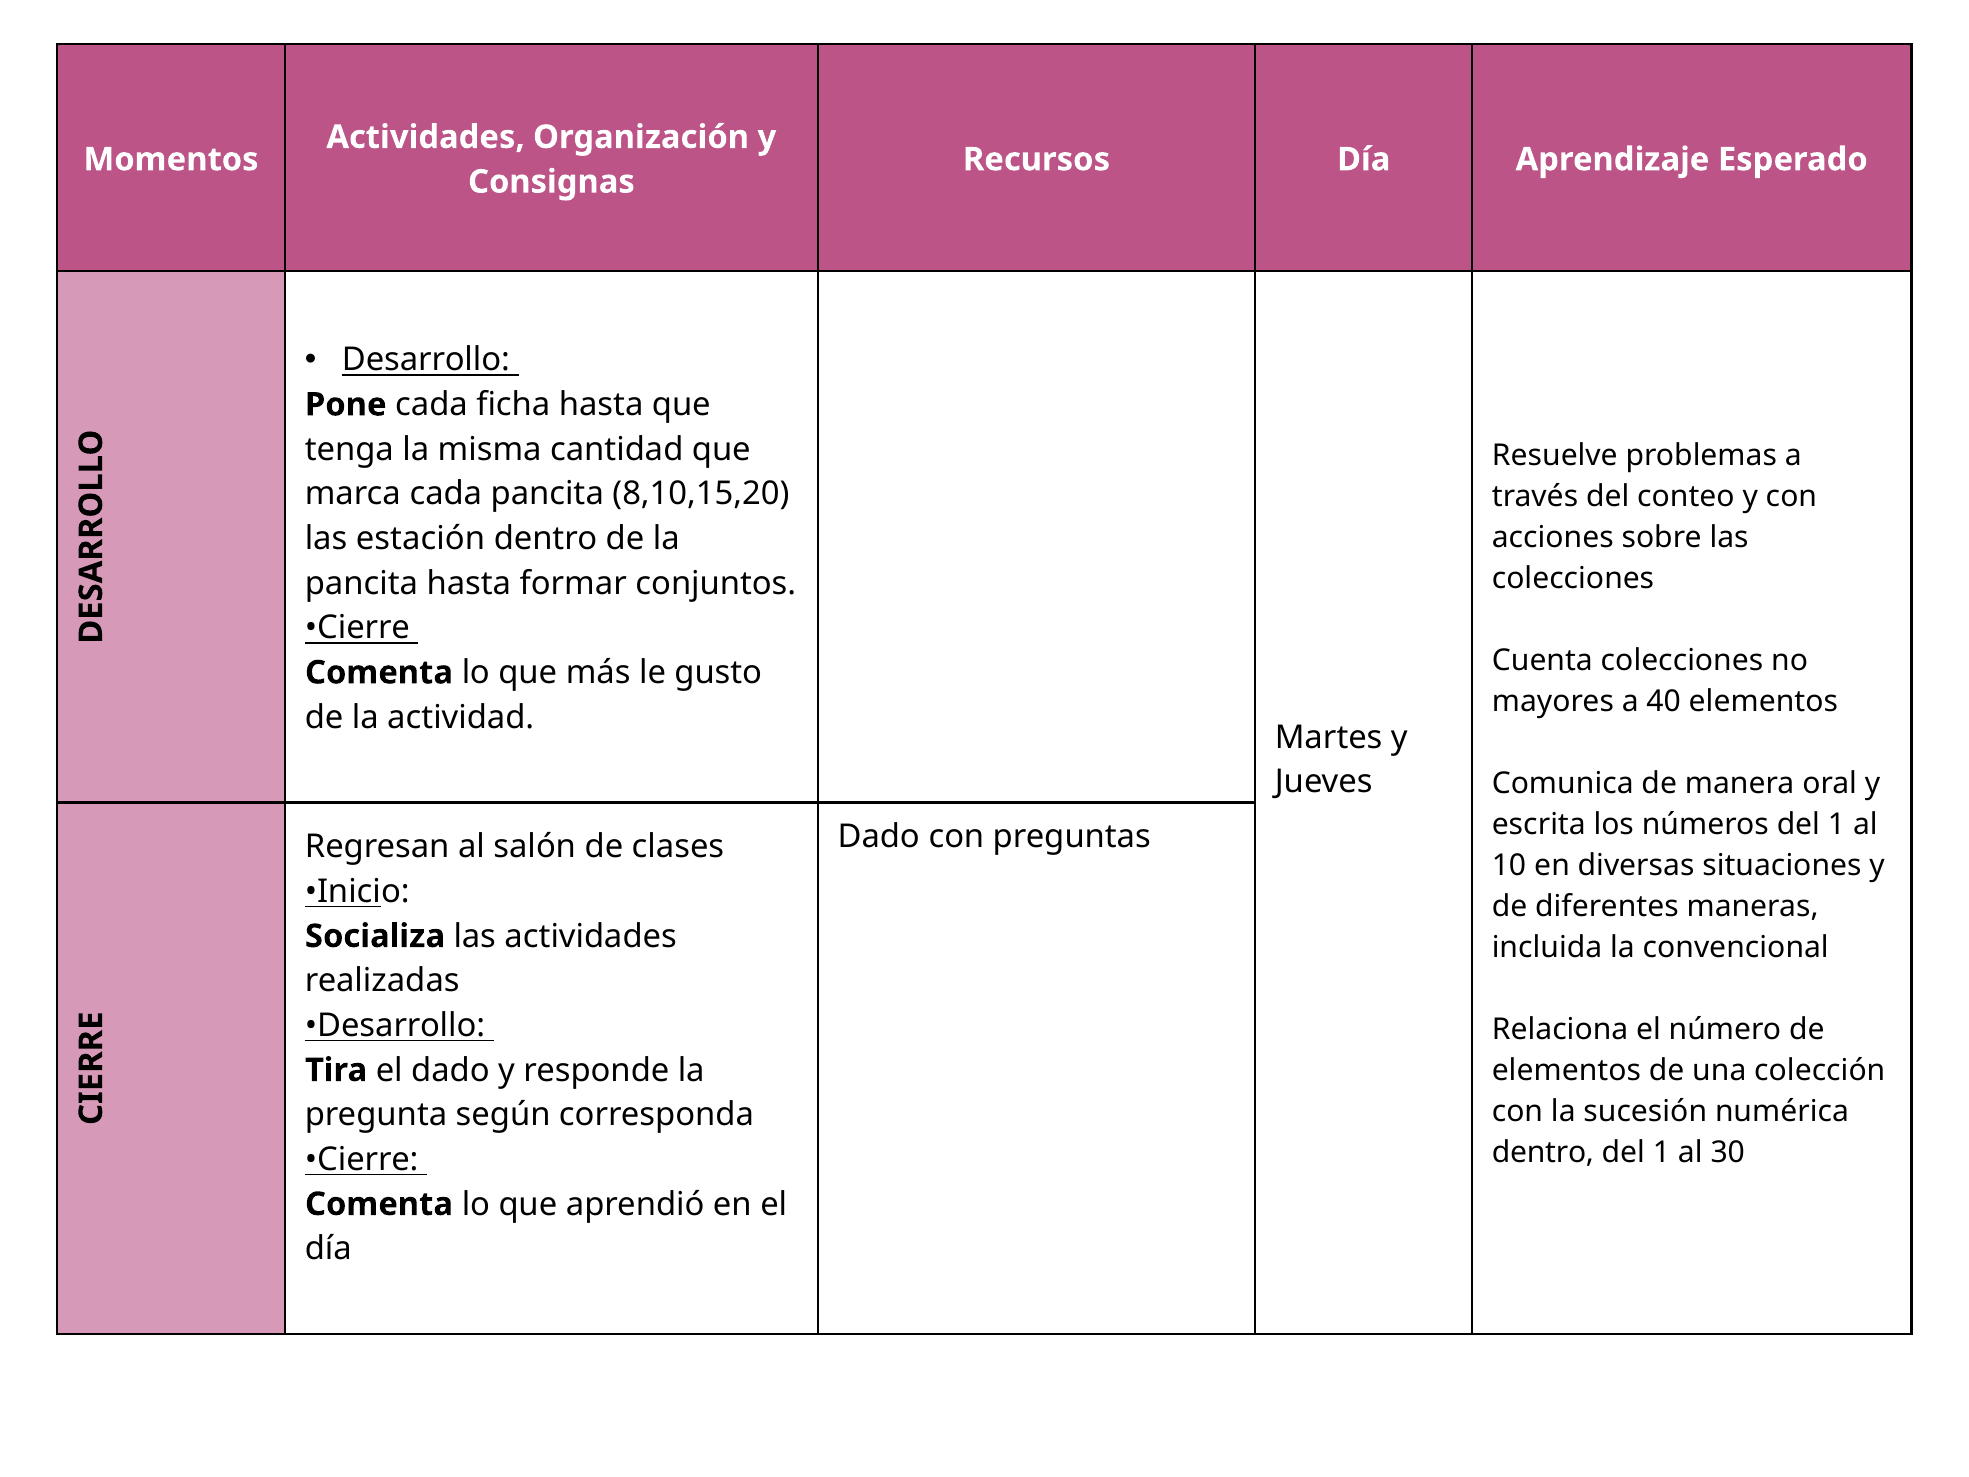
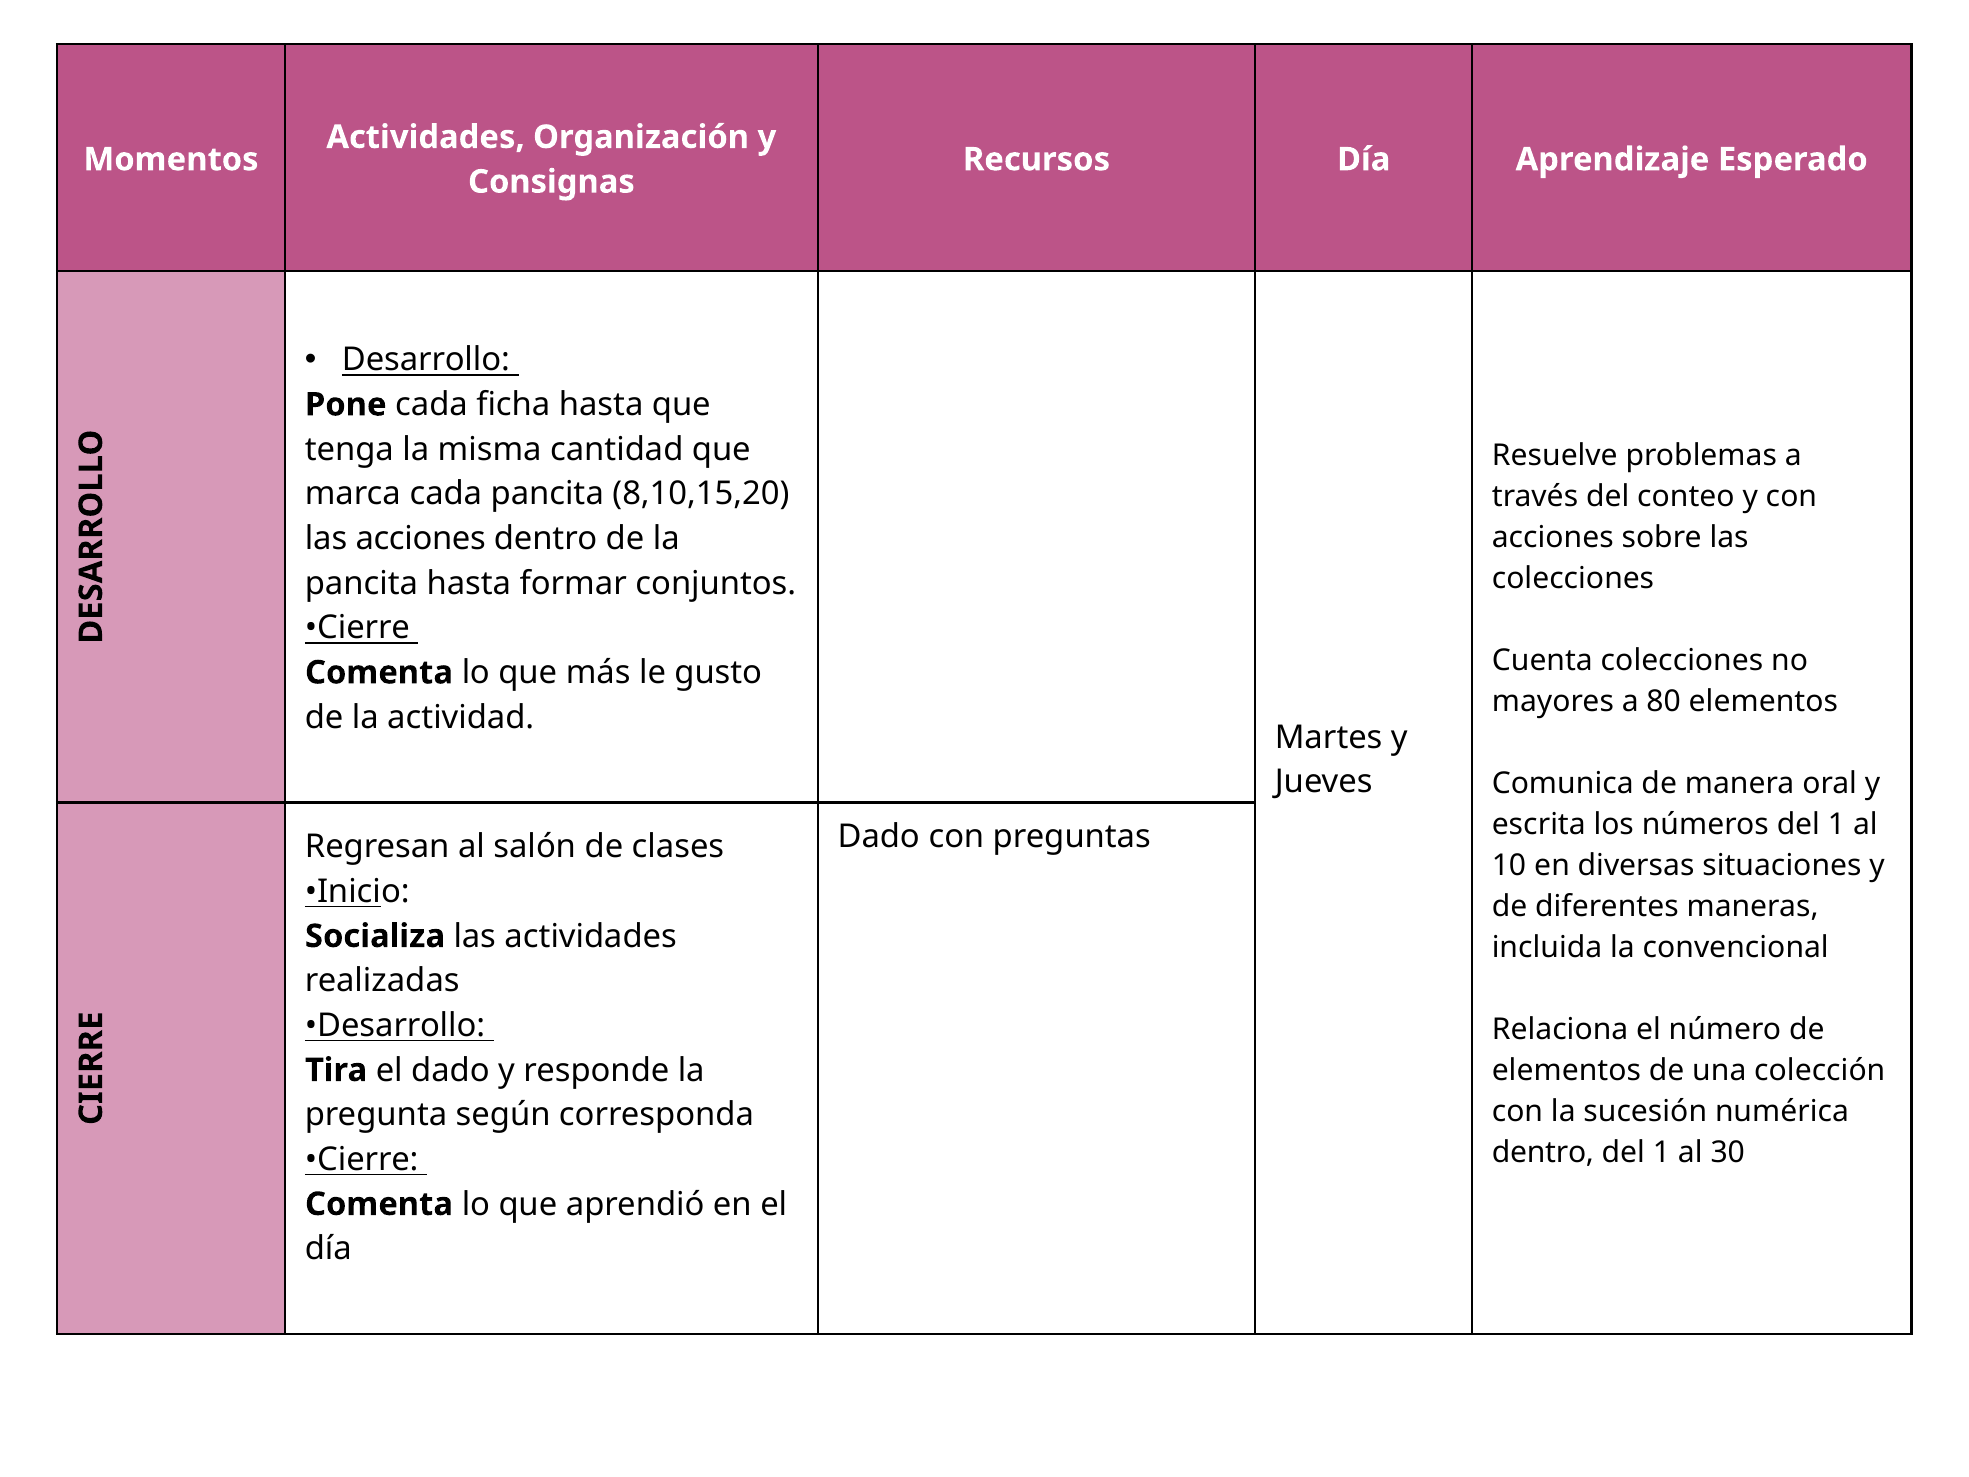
las estación: estación -> acciones (421, 539)
40: 40 -> 80 (1664, 702)
